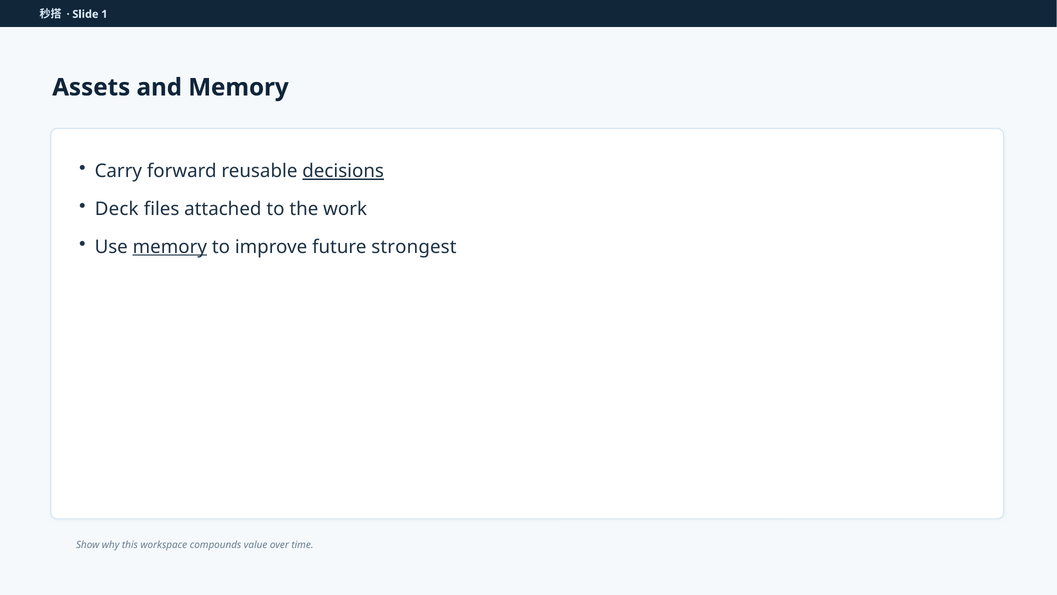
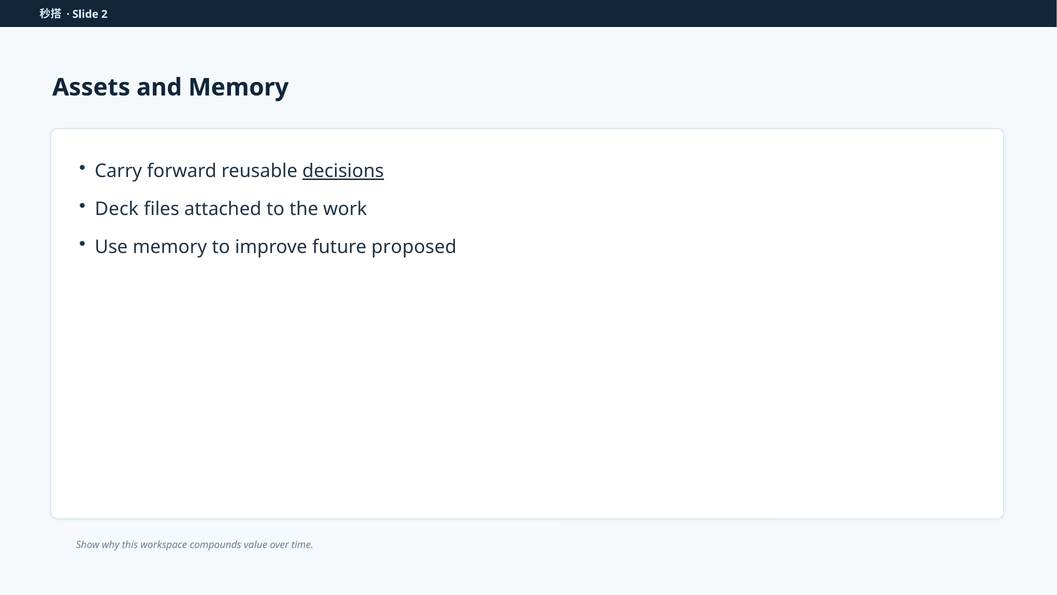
1: 1 -> 2 (104, 14)
memory underline: present -> none (170, 247)
strongest: strongest -> proposed (414, 247)
